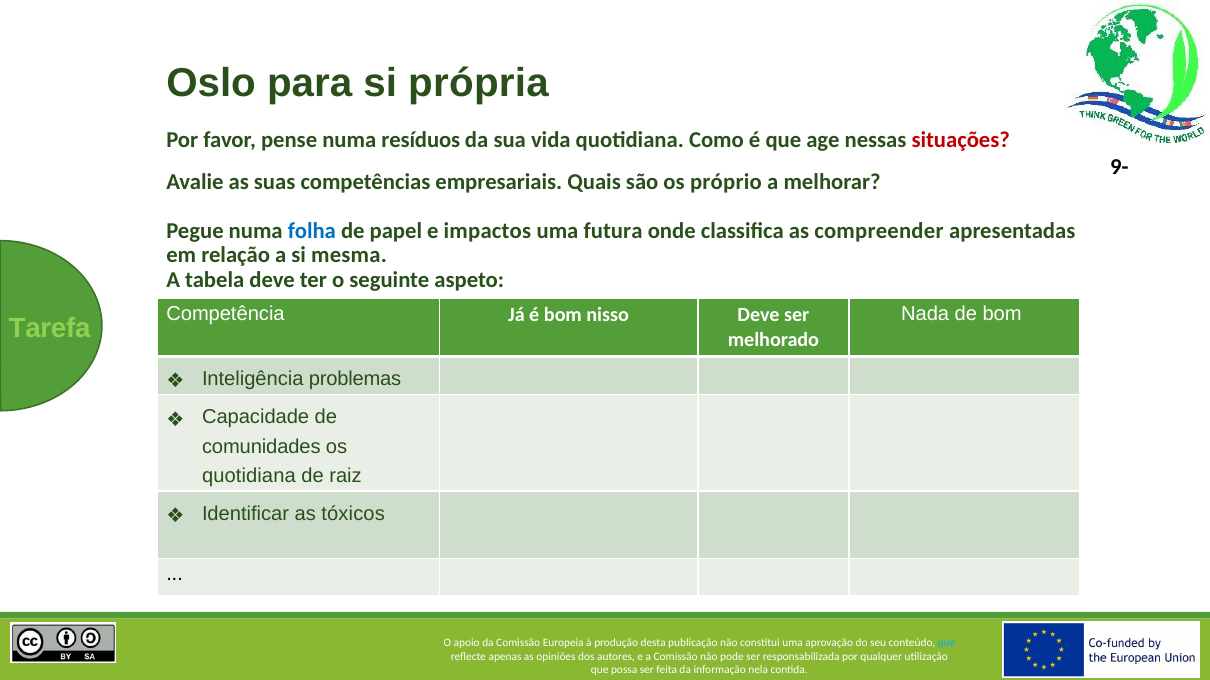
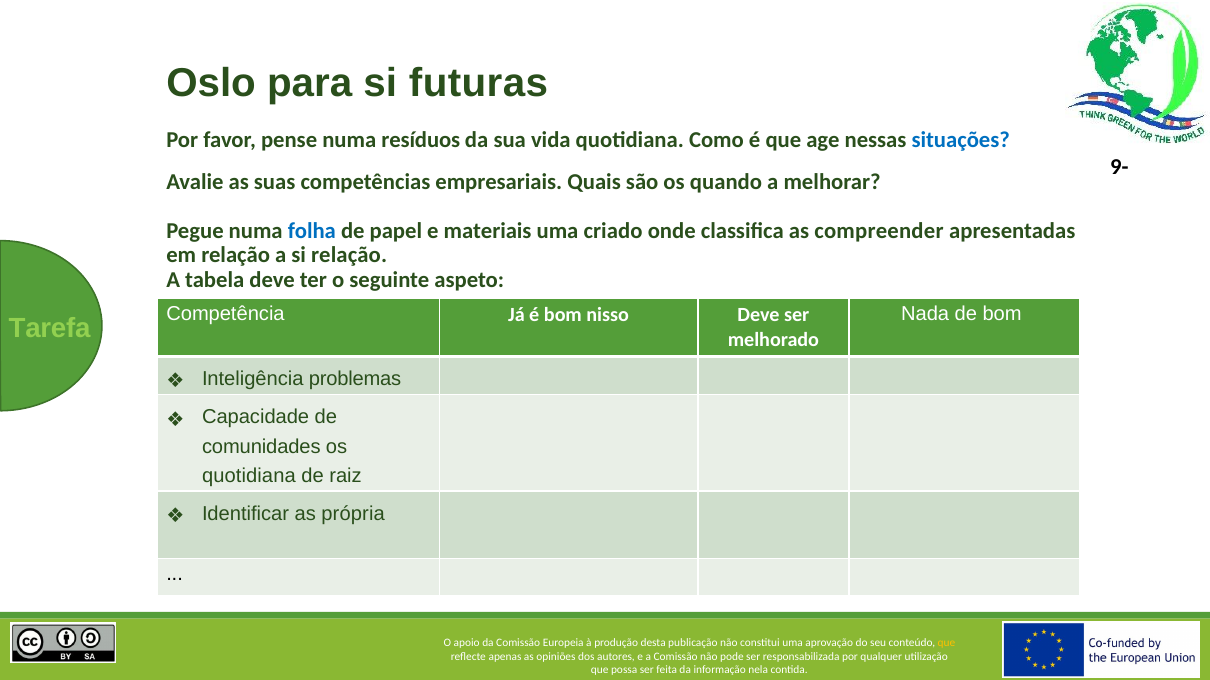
própria: própria -> futuras (479, 83)
situações colour: red -> blue (961, 140)
próprio: próprio -> quando (726, 182)
impactos: impactos -> materiais (488, 231)
futura: futura -> criado (613, 231)
si mesma: mesma -> relação (349, 256)
tóxicos: tóxicos -> própria (353, 514)
que colour: light blue -> yellow (947, 643)
